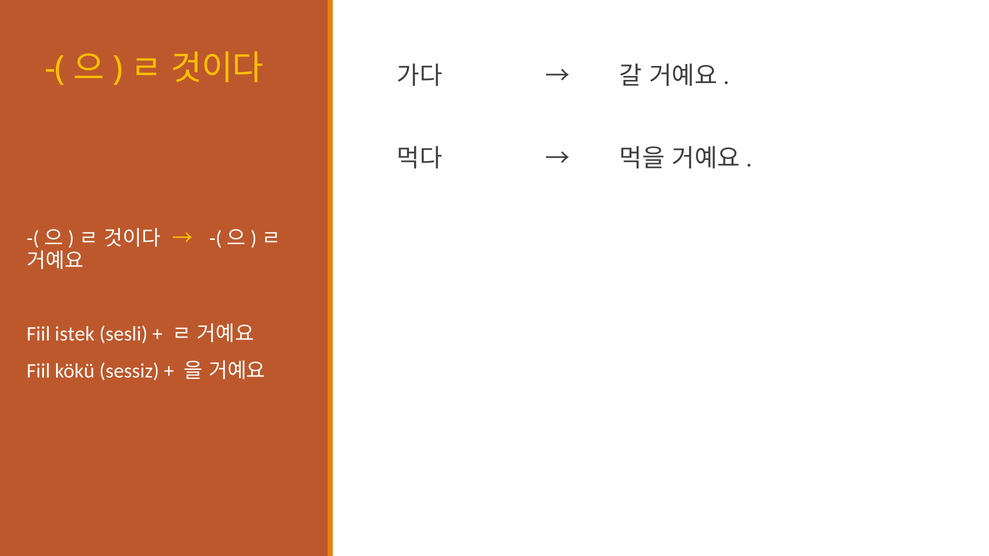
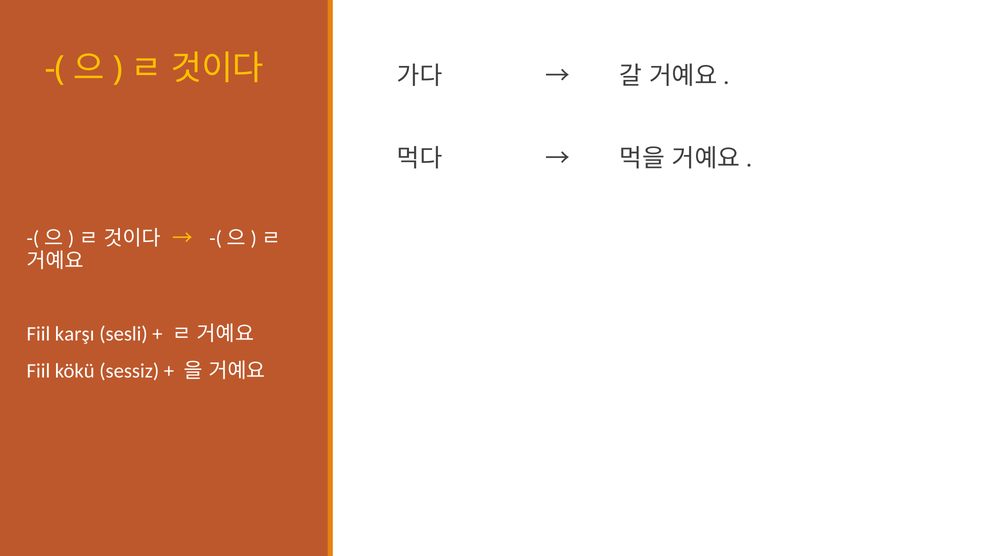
istek: istek -> karşı (75, 334)
